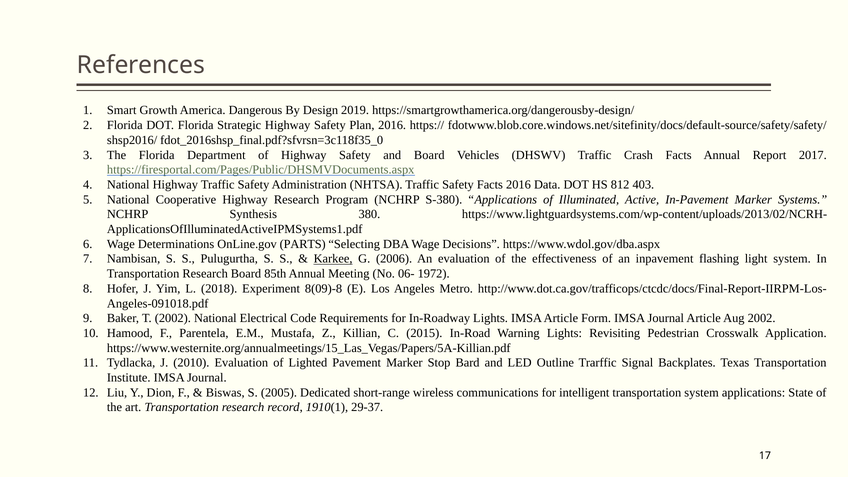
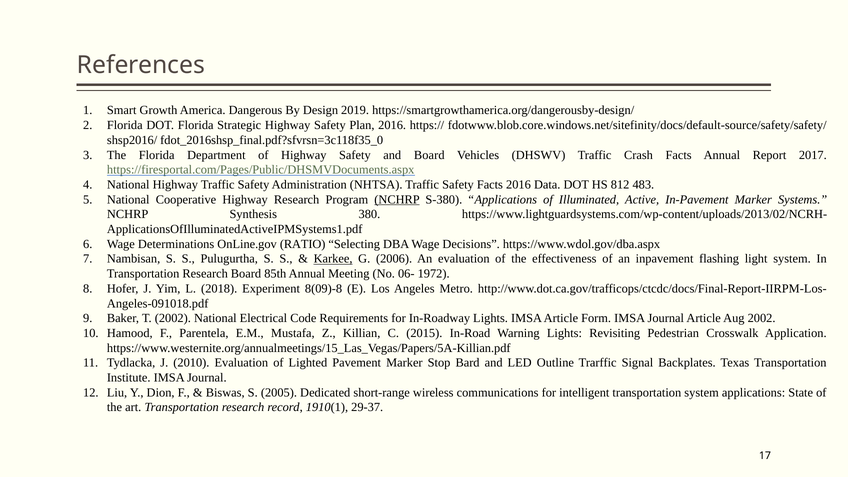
403: 403 -> 483 (643, 185)
NCHRP underline: none -> present (397, 199)
PARTS: PARTS -> RATIO (303, 244)
